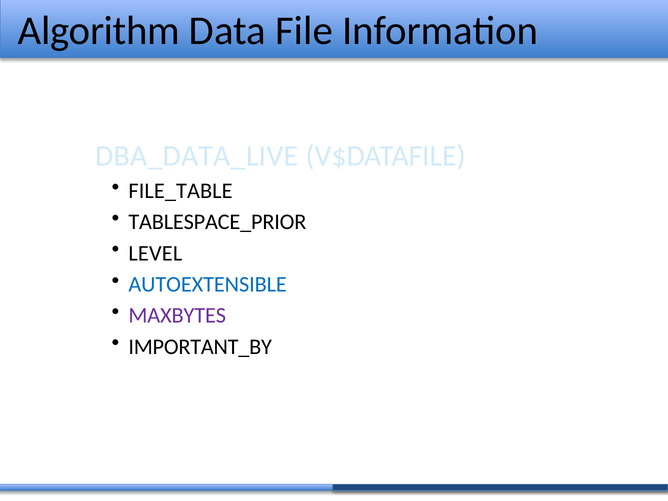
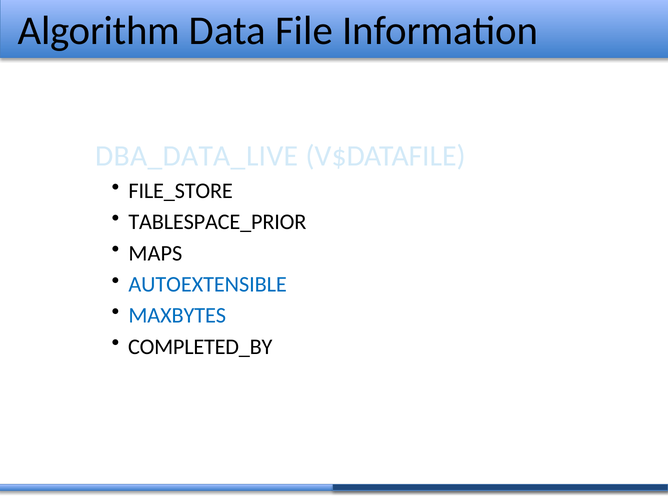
FILE_TABLE: FILE_TABLE -> FILE_STORE (181, 191)
LEVEL: LEVEL -> MAPS (155, 253)
MAXBYTES colour: purple -> blue (177, 316)
IMPORTANT_BY: IMPORTANT_BY -> COMPLETED_BY (200, 347)
